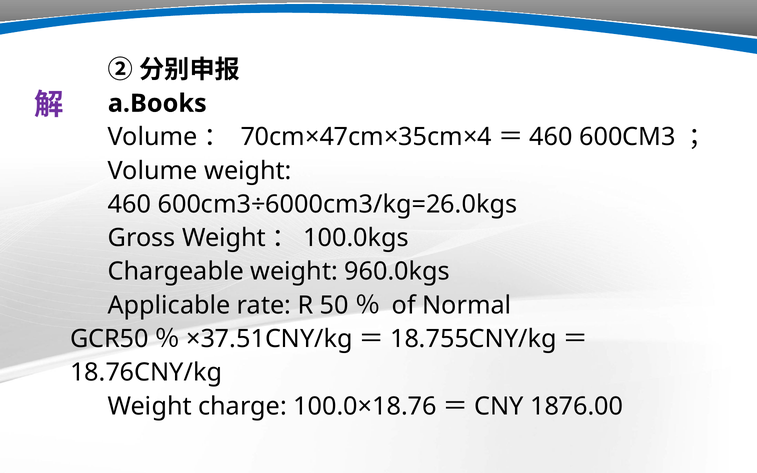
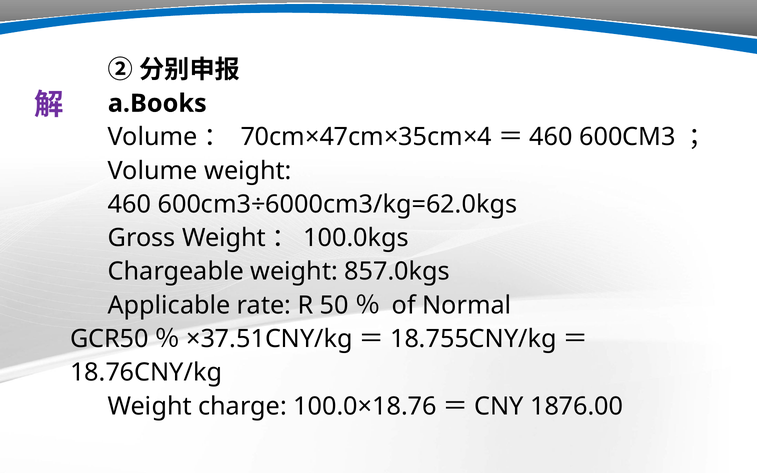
600cm3÷6000cm3/kg=26.0kgs: 600cm3÷6000cm3/kg=26.0kgs -> 600cm3÷6000cm3/kg=62.0kgs (337, 204)
960.0kgs: 960.0kgs -> 857.0kgs (397, 272)
